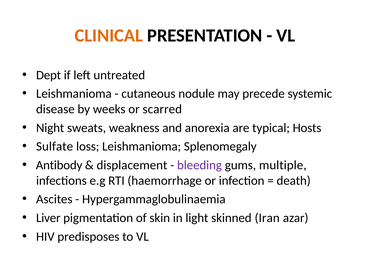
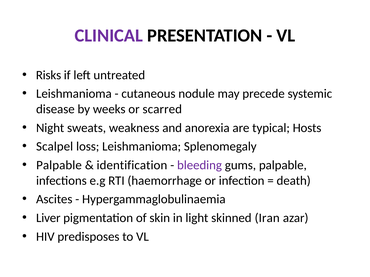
CLINICAL colour: orange -> purple (109, 36)
Dept: Dept -> Risks (49, 75)
Sulfate: Sulfate -> Scalpel (55, 147)
Antibody: Antibody -> Palpable (59, 165)
displacement: displacement -> identification (132, 165)
gums multiple: multiple -> palpable (283, 165)
